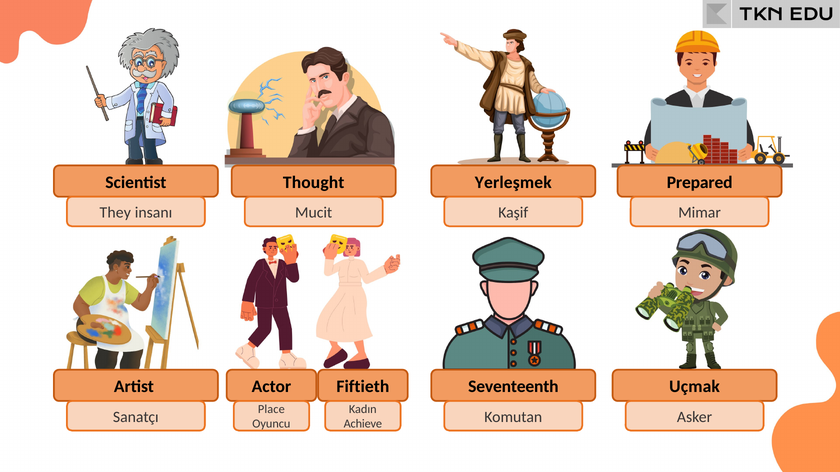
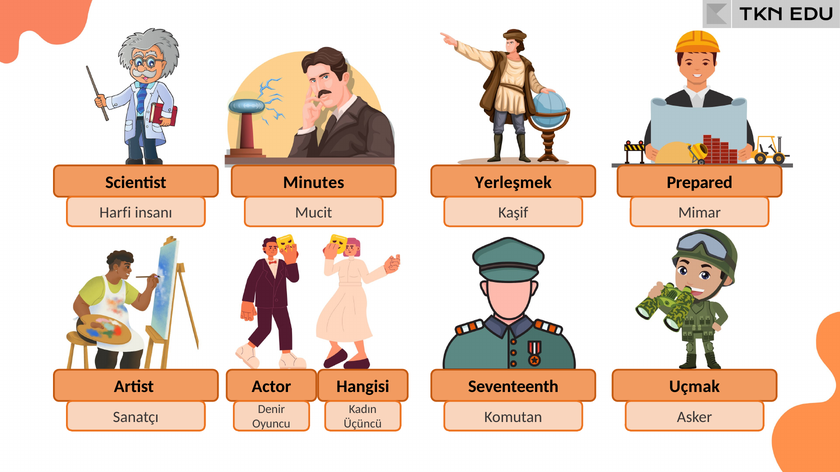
Thought: Thought -> Minutes (314, 183)
They: They -> Harfi (115, 213)
Fiftieth: Fiftieth -> Hangisi (363, 387)
Place: Place -> Denir (271, 410)
Achieve: Achieve -> Üçüncü (363, 424)
